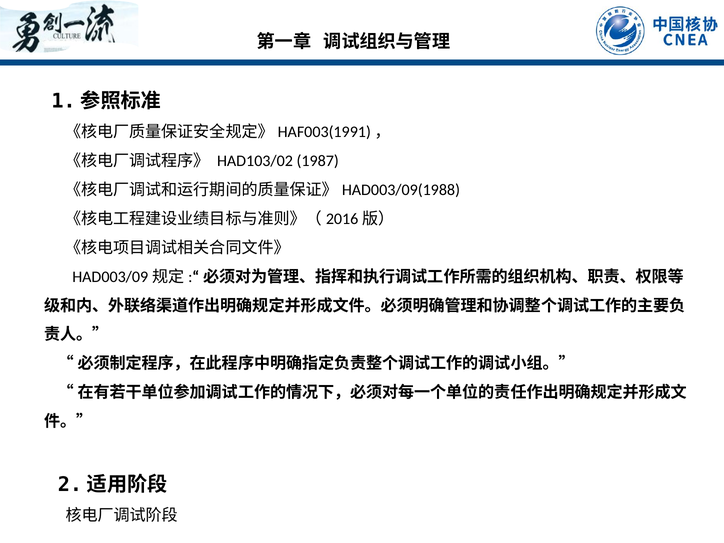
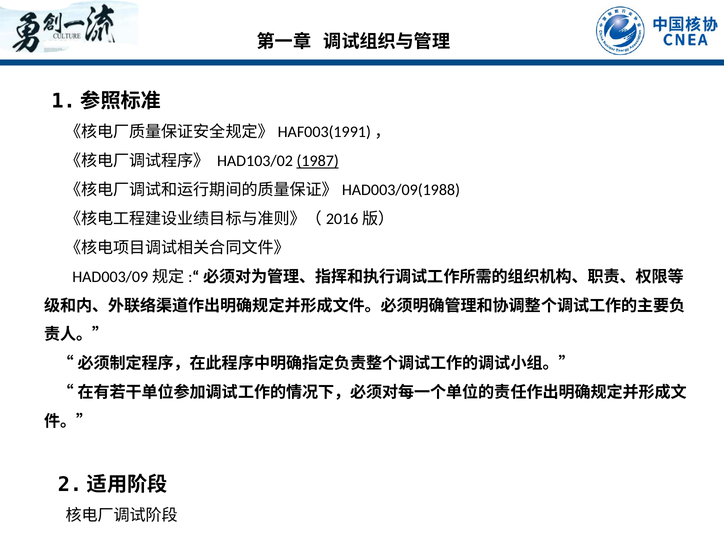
1987 underline: none -> present (318, 161)
